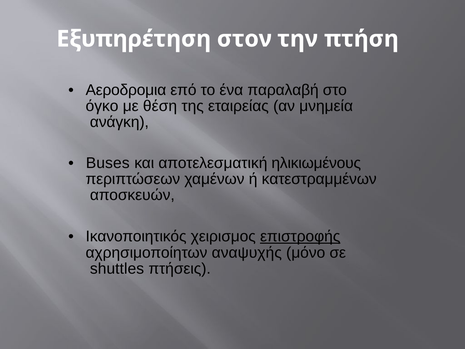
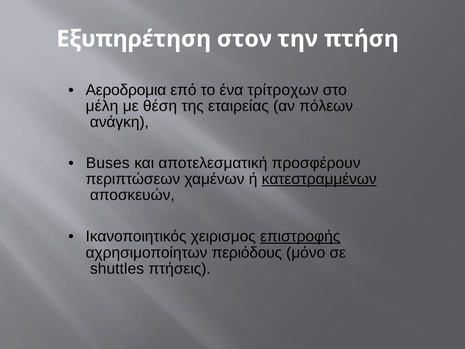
παραλαβή: παραλαβή -> τρίτροχων (283, 90)
όγκο: όγκο -> μέλη (102, 106)
μνημεία: μνημεία -> πόλεων (326, 106)
ηλικιωμένους: ηλικιωμένους -> προσφέρουν (316, 163)
κατεστραμμένων underline: none -> present (319, 179)
αναψυχής: αναψυχής -> περιόδους (247, 252)
